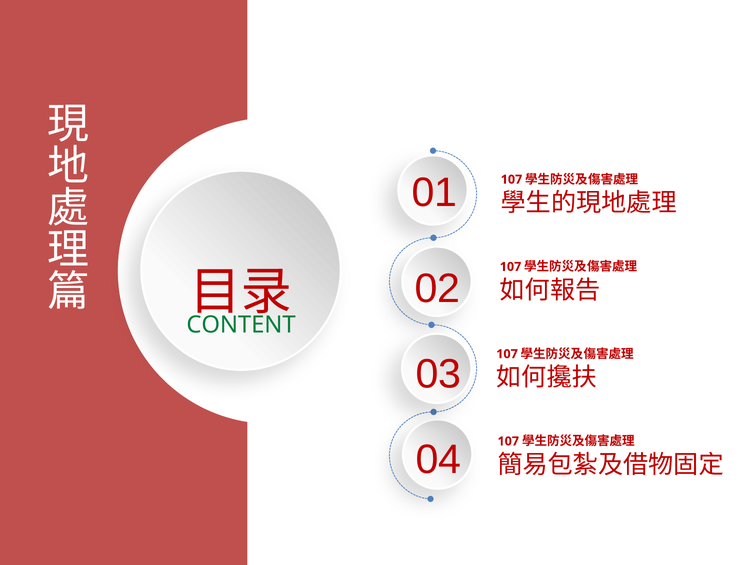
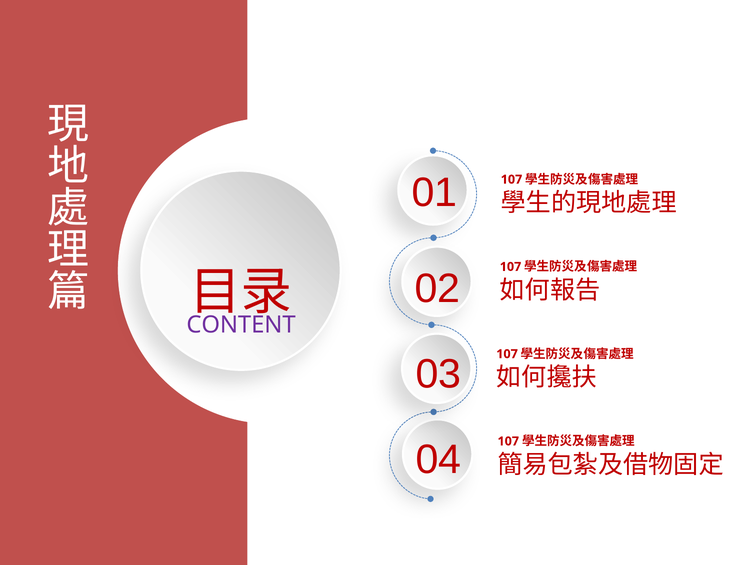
CONTENT colour: green -> purple (241, 325)
